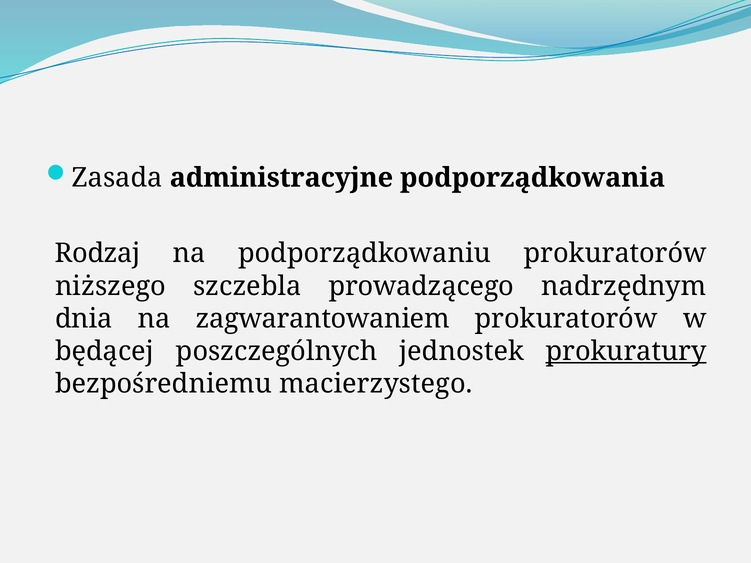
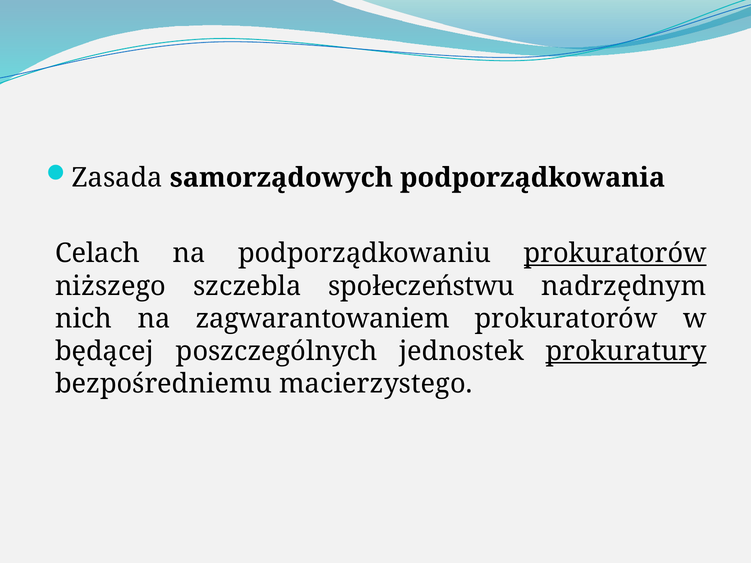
administracyjne: administracyjne -> samorządowych (281, 178)
Rodzaj: Rodzaj -> Celach (98, 254)
prokuratorów underline: none -> present (615, 254)
prowadzącego: prowadzącego -> społeczeństwu (421, 286)
dnia: dnia -> nich (84, 319)
